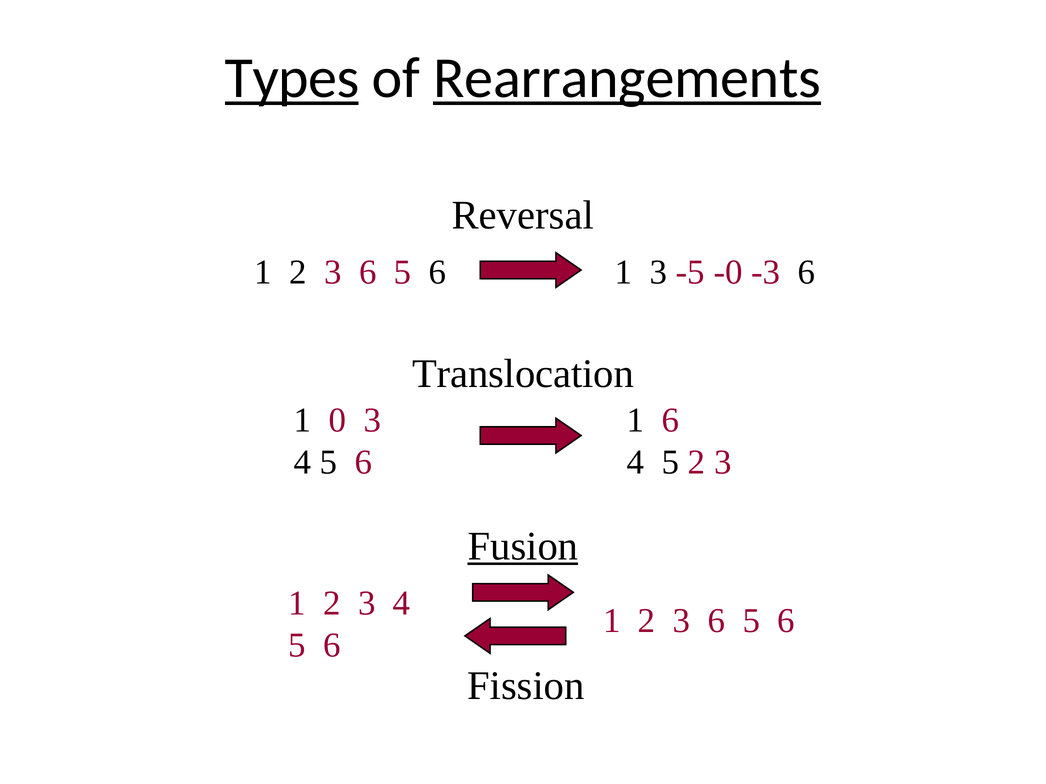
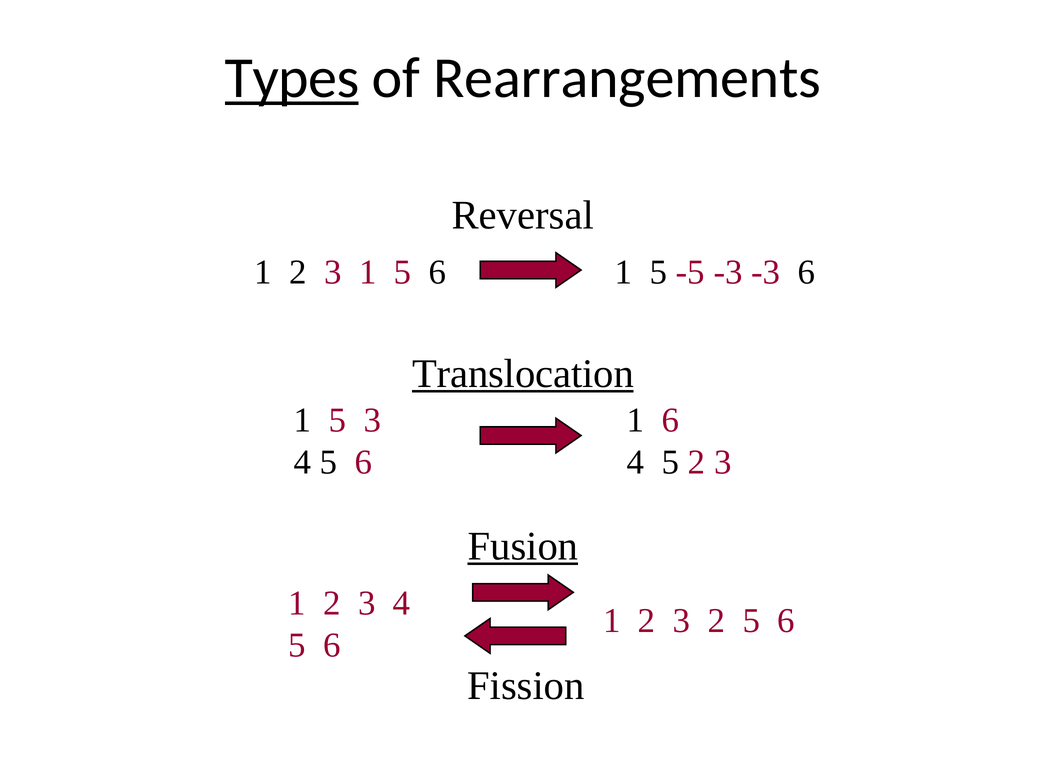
Rearrangements underline: present -> none (627, 78)
6: 6 -> 1 (368, 273)
6 1 3: 3 -> 5 (659, 273)
-5 -0: -0 -> -3 (728, 273)
Translocation underline: none -> present (523, 374)
0: 0 -> 5 (337, 421)
6: 6 -> 2 (716, 621)
